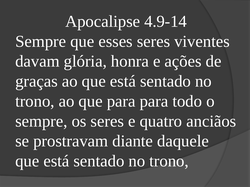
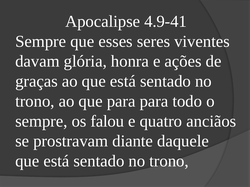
4.9-14: 4.9-14 -> 4.9-41 (166, 21)
os seres: seres -> falou (107, 121)
